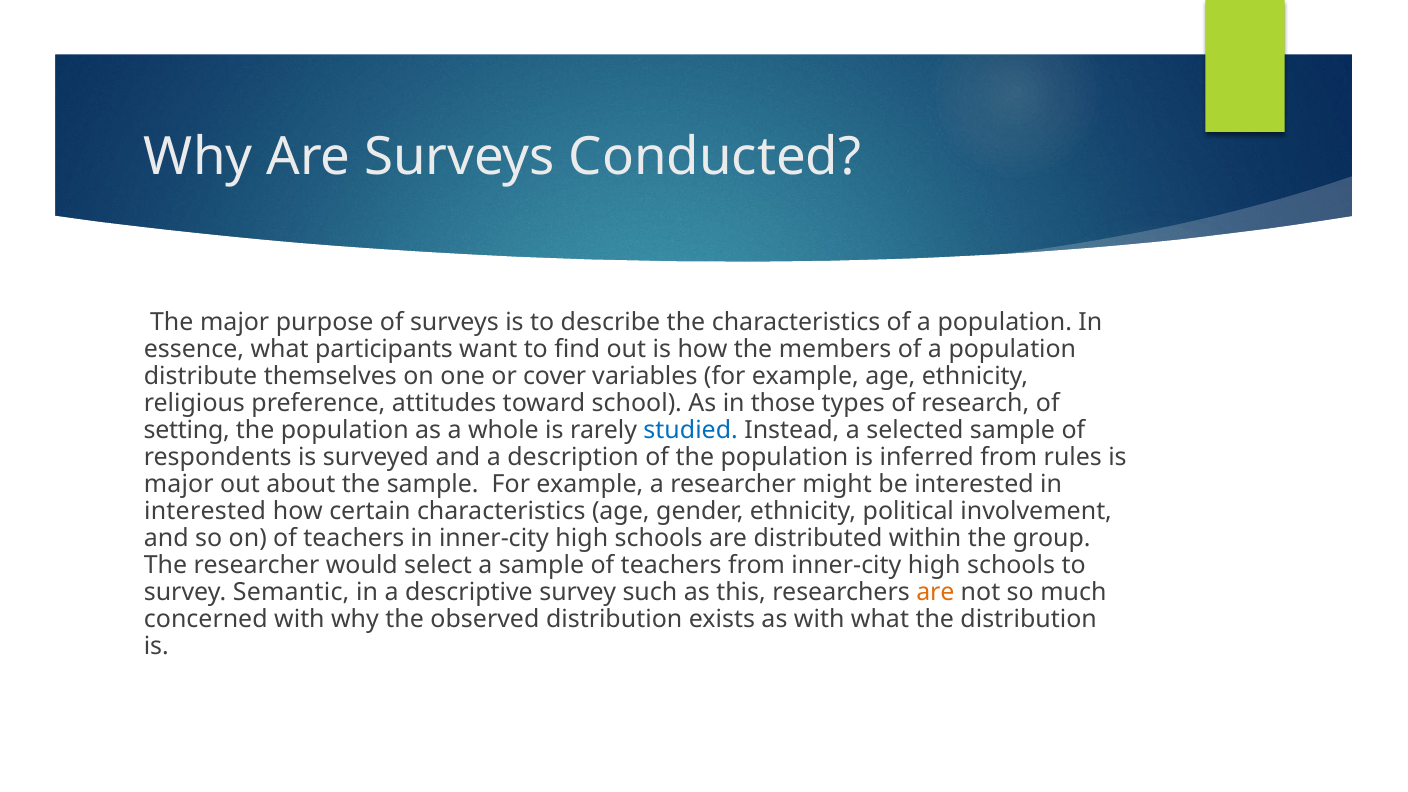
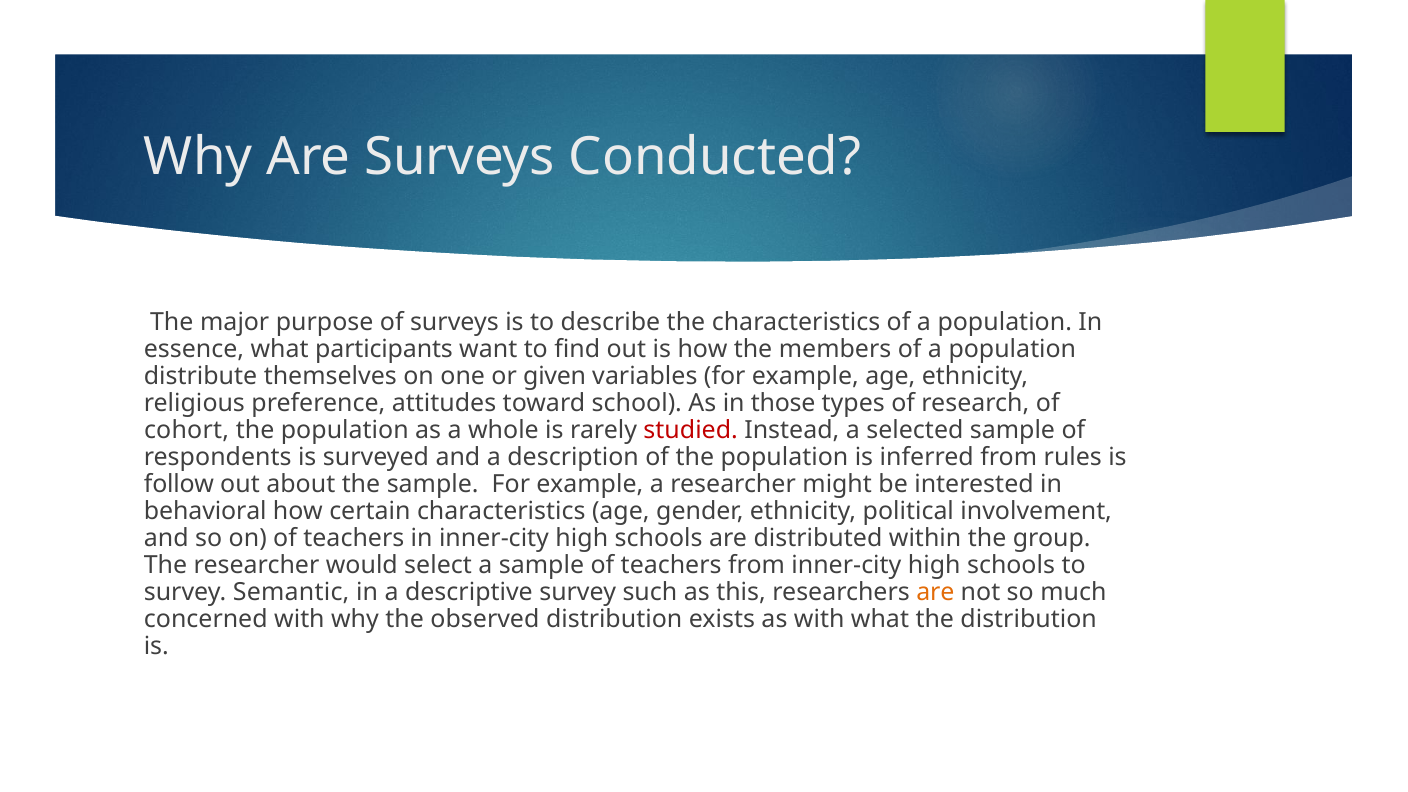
cover: cover -> given (555, 377)
setting: setting -> cohort (187, 430)
studied colour: blue -> red (691, 430)
major: major -> follow (179, 484)
interested: interested -> behavioral (205, 511)
